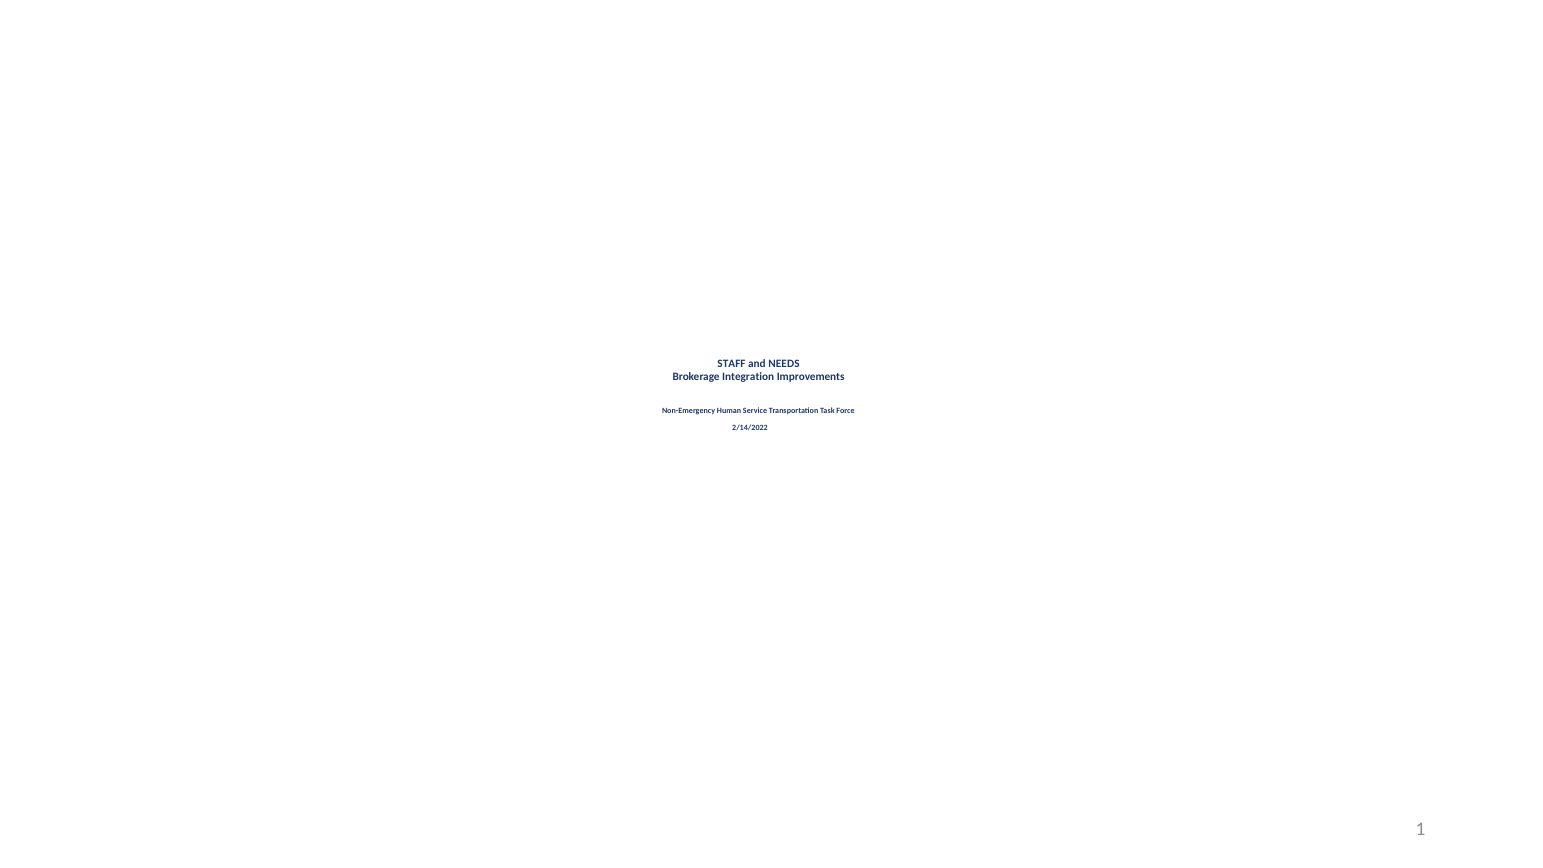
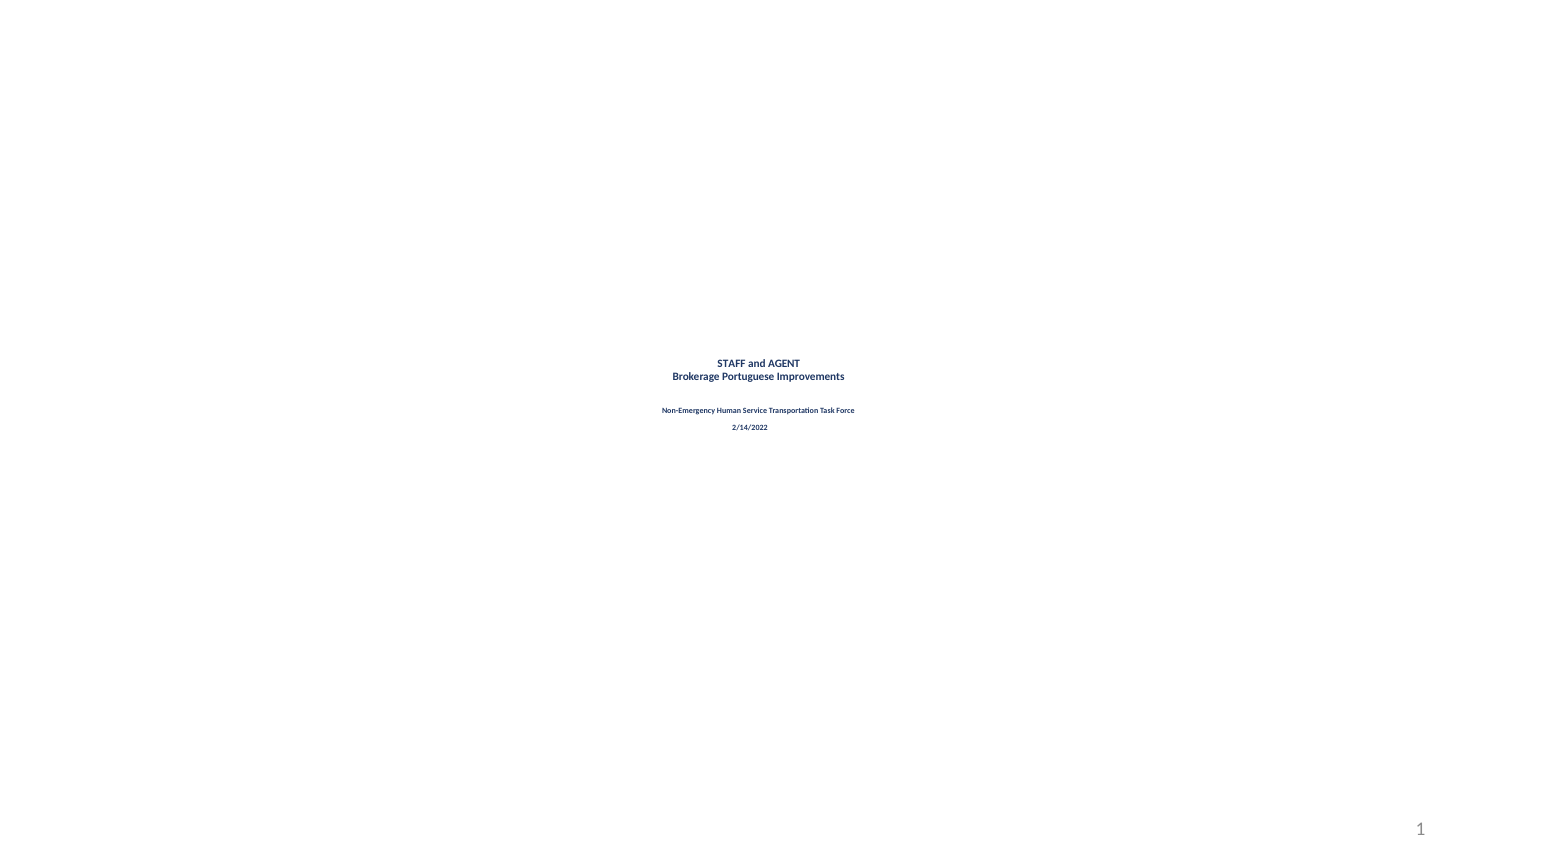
NEEDS: NEEDS -> AGENT (784, 364)
Integration: Integration -> Portuguese (748, 376)
